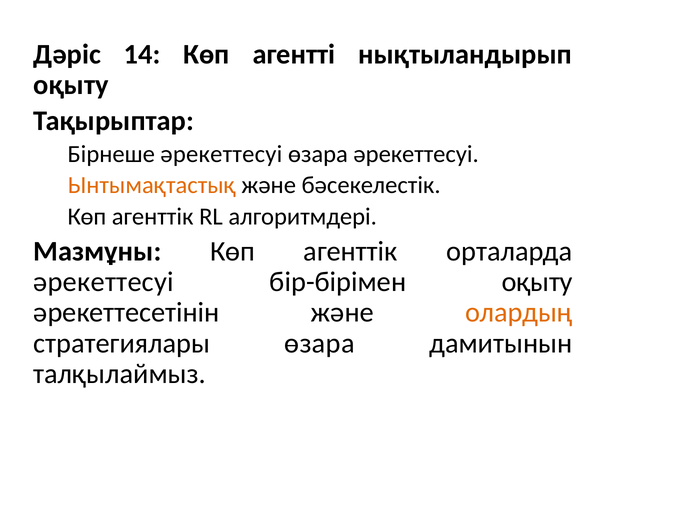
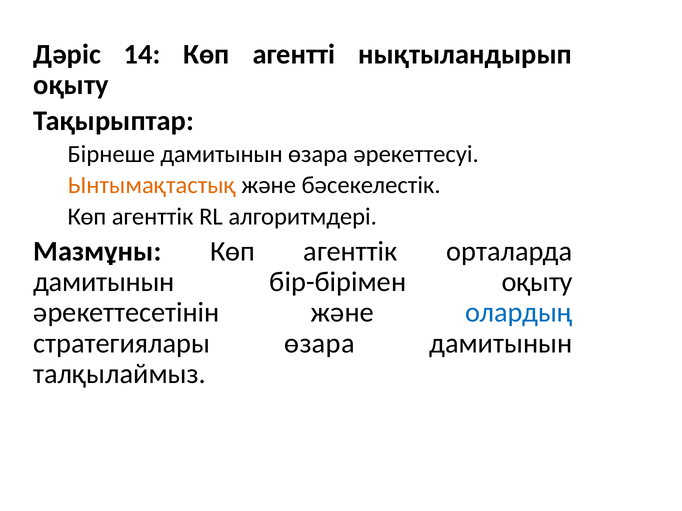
Бірнеше әрекеттесуі: әрекеттесуі -> дамитынын (222, 154)
әрекеттесуі: әрекеттесуі -> дамитынын (104, 282)
олардың colour: orange -> blue (519, 313)
